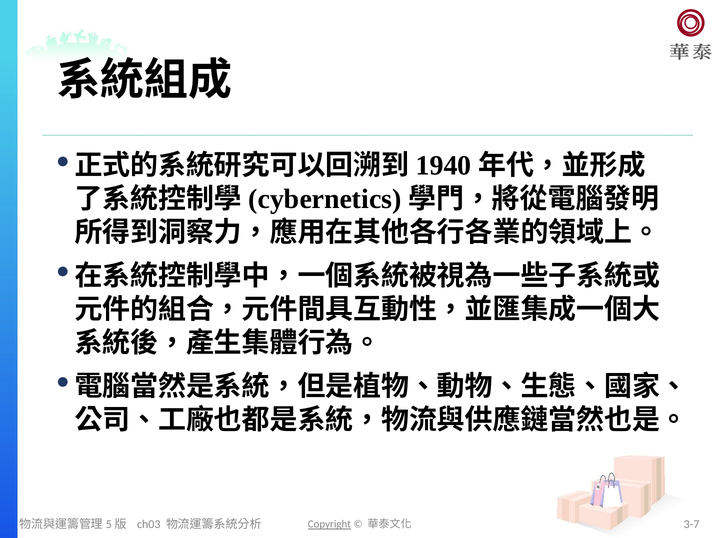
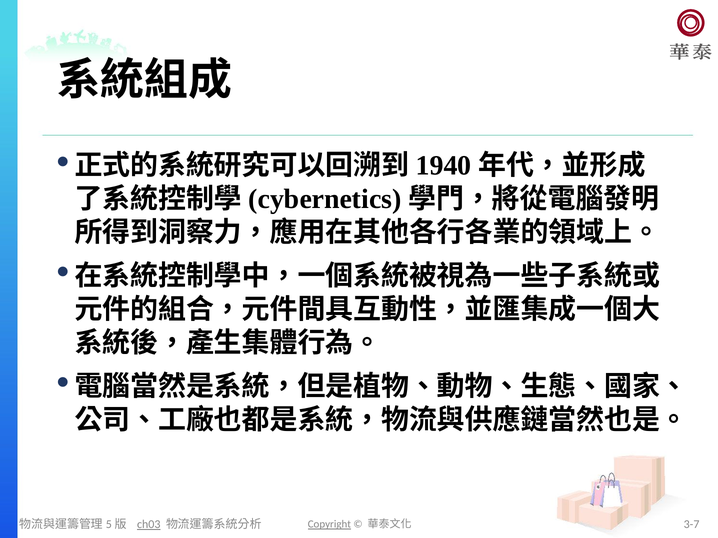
ch03 underline: none -> present (149, 525)
